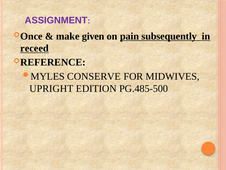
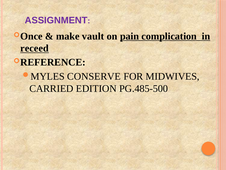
given: given -> vault (93, 36)
subsequently: subsequently -> complication (169, 36)
UPRIGHT: UPRIGHT -> CARRIED (51, 88)
